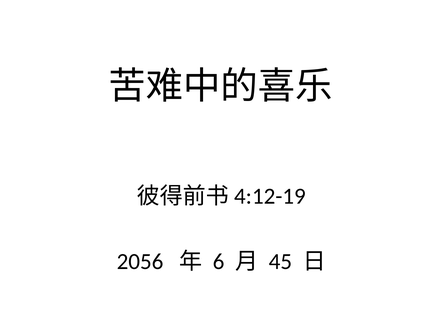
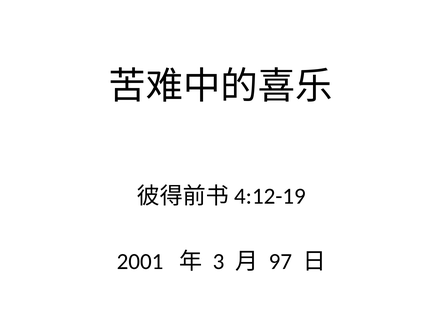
2056: 2056 -> 2001 (140, 261)
6: 6 -> 3 (219, 261)
45: 45 -> 97 (280, 261)
